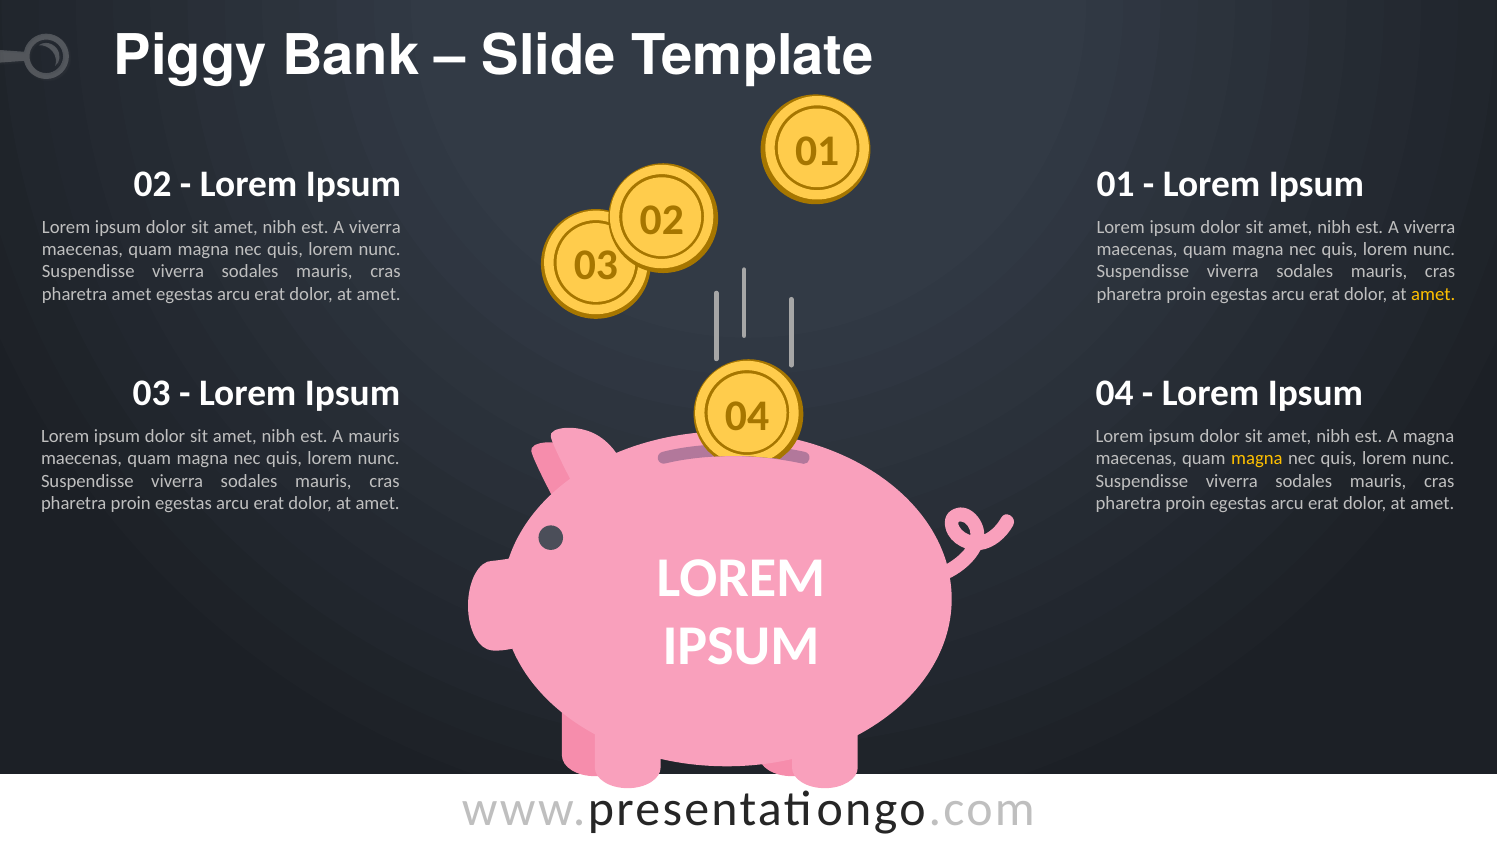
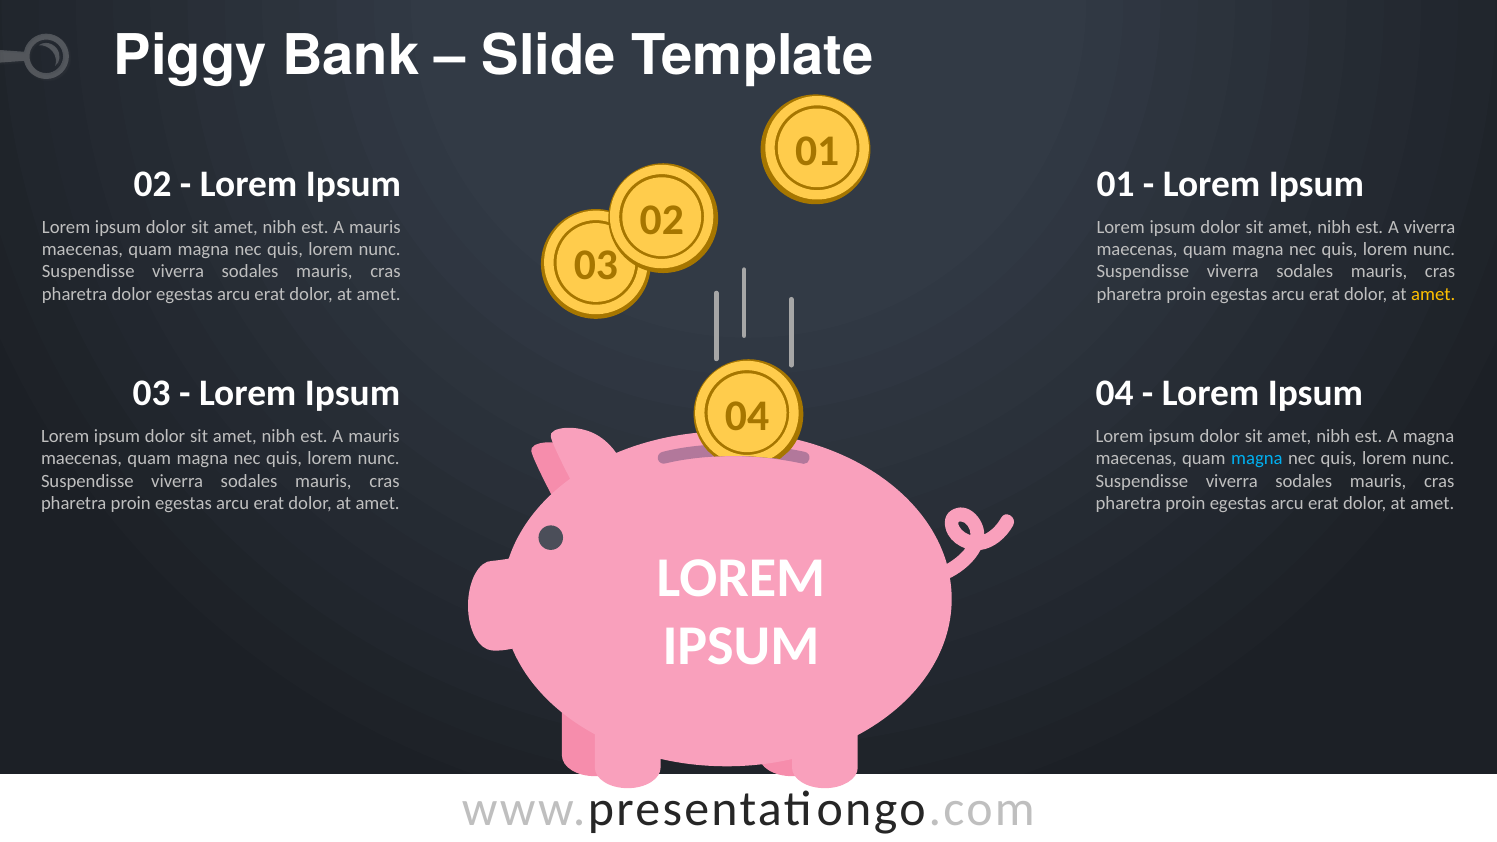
viverra: viverra -> mauris (375, 227)
pharetra amet: amet -> dolor (132, 294)
magna colour: yellow -> light blue (1257, 459)
